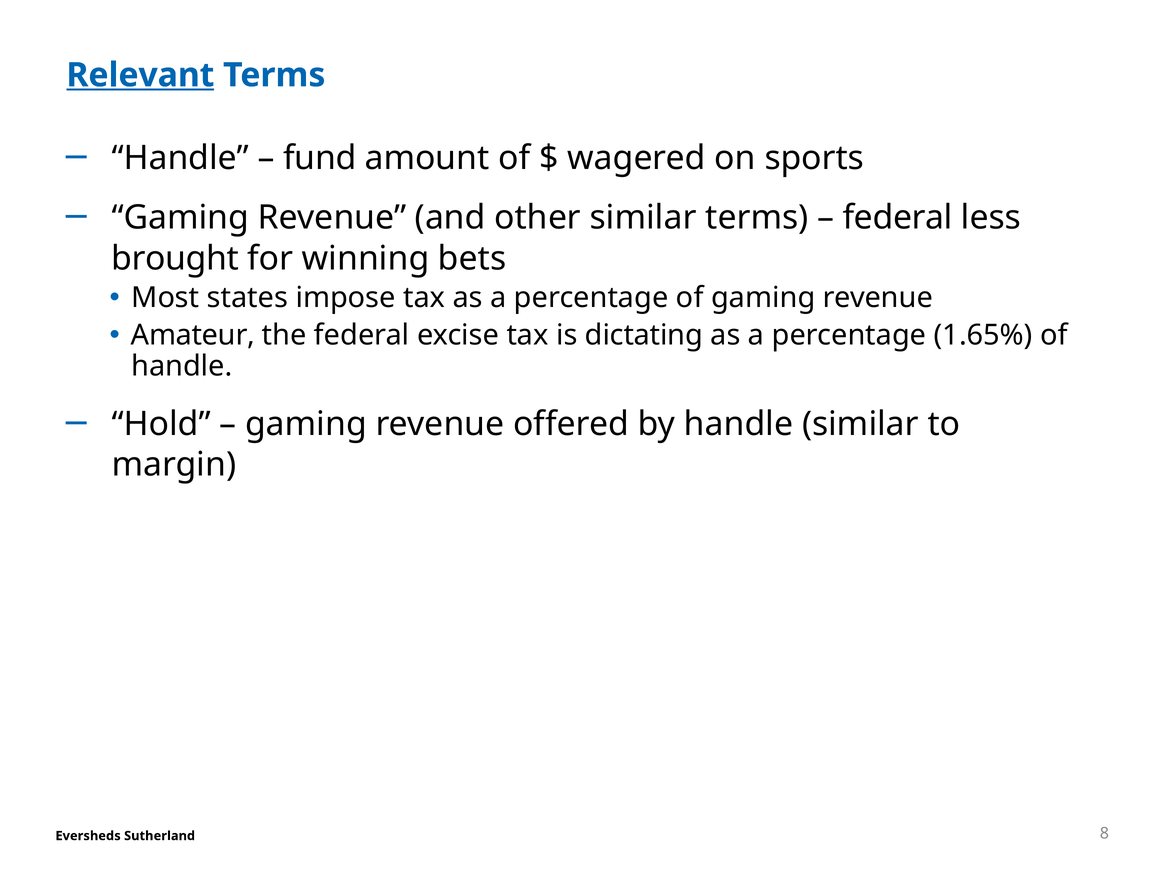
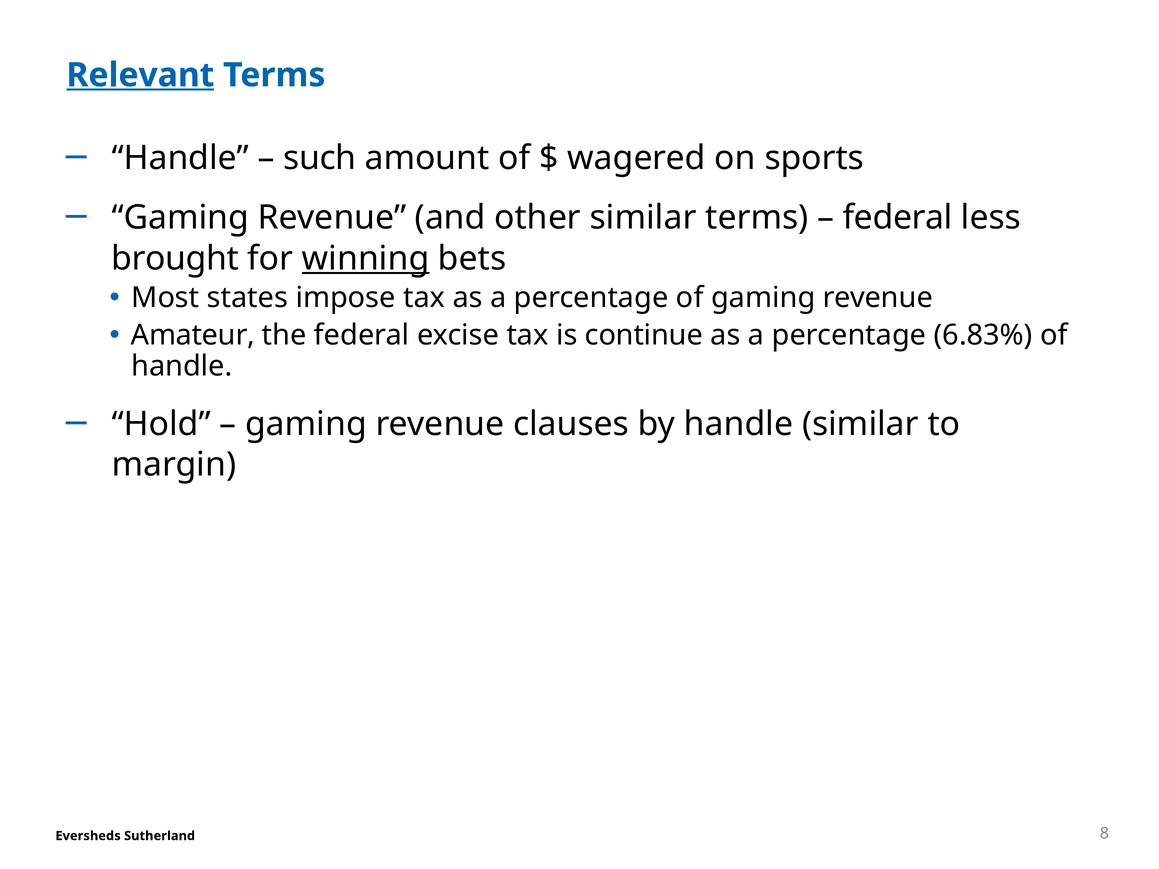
fund: fund -> such (320, 158)
winning underline: none -> present (366, 258)
dictating: dictating -> continue (644, 335)
1.65%: 1.65% -> 6.83% (983, 335)
offered: offered -> clauses (571, 424)
